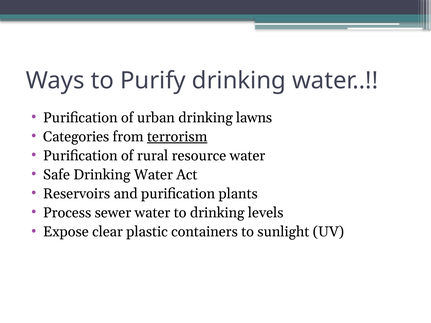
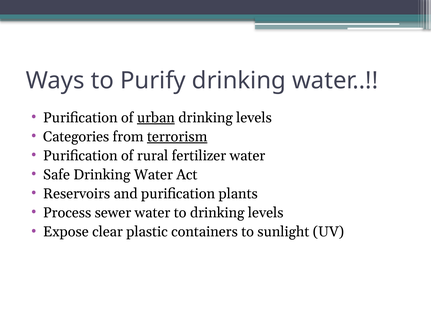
urban underline: none -> present (156, 118)
lawns: lawns -> levels (254, 118)
resource: resource -> fertilizer (199, 156)
